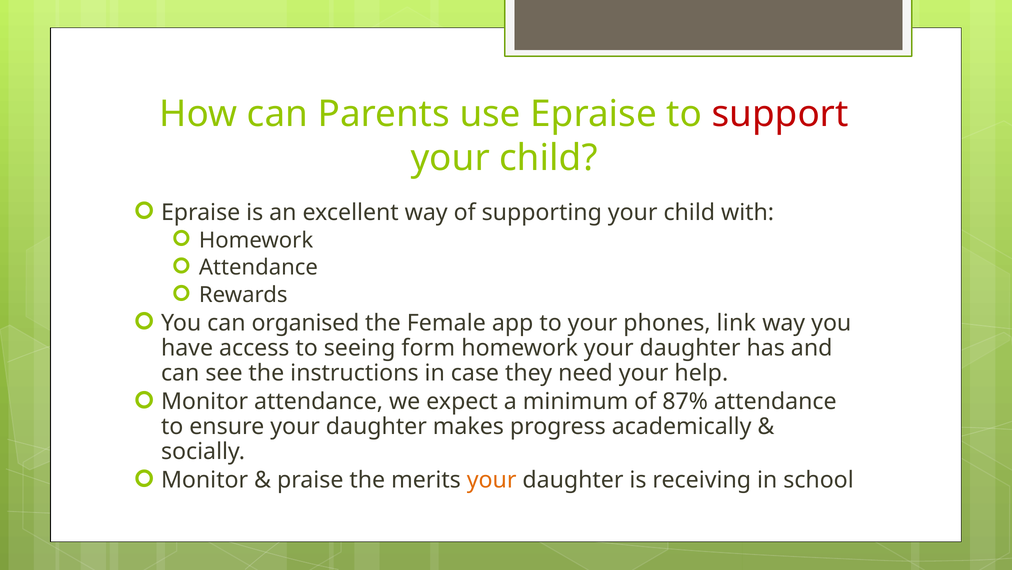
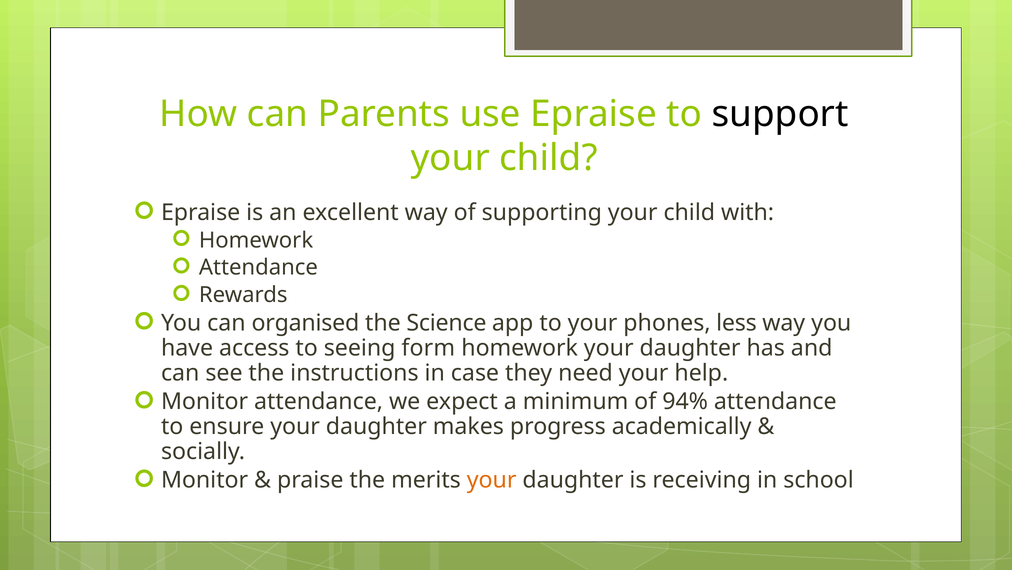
support colour: red -> black (780, 114)
Female: Female -> Science (446, 323)
link: link -> less (737, 323)
87%: 87% -> 94% (685, 401)
